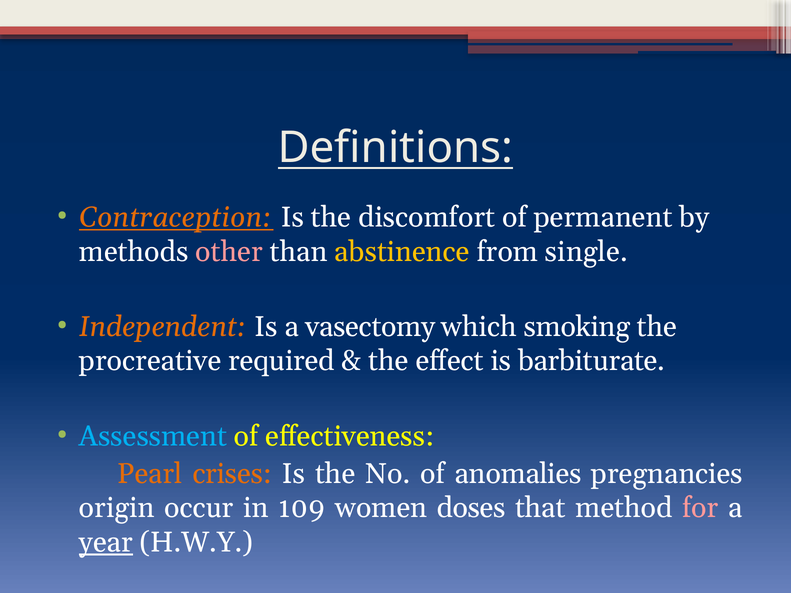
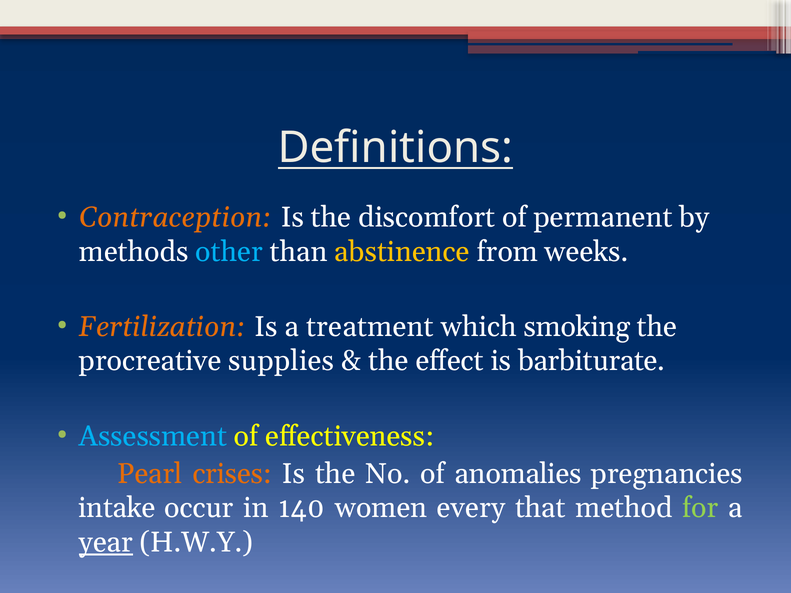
Contraception underline: present -> none (176, 218)
other colour: pink -> light blue (229, 252)
single: single -> weeks (587, 252)
Independent: Independent -> Fertilization (163, 327)
vasectomy: vasectomy -> treatment (370, 327)
required: required -> supplies (281, 361)
origin: origin -> intake (117, 508)
109: 109 -> 140 (302, 508)
doses: doses -> every (471, 508)
for colour: pink -> light green (700, 508)
